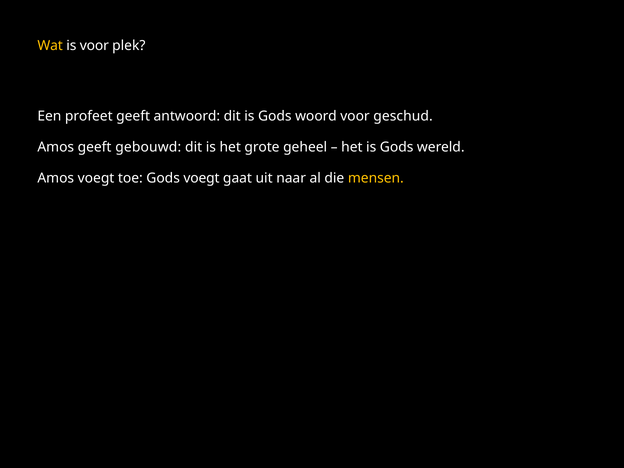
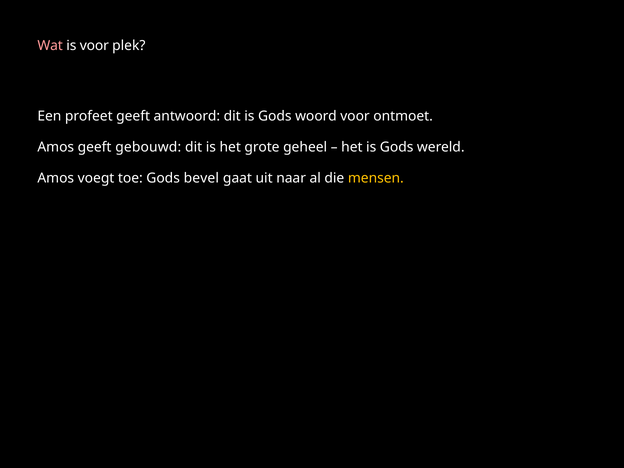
Wat colour: yellow -> pink (50, 46)
geschud: geschud -> ontmoet (403, 116)
Gods voegt: voegt -> bevel (201, 178)
